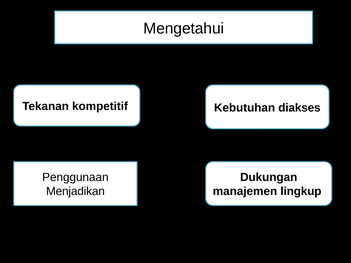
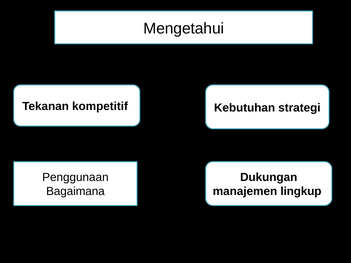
diakses: diakses -> strategi (299, 108)
Menjadikan: Menjadikan -> Bagaimana (75, 192)
